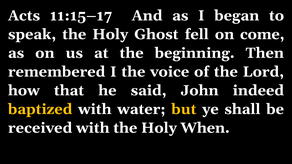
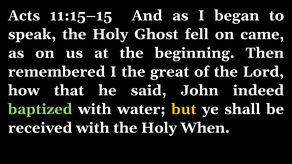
11:15–17: 11:15–17 -> 11:15–15 (81, 16)
come: come -> came (262, 34)
voice: voice -> great (170, 72)
baptized colour: yellow -> light green (40, 109)
